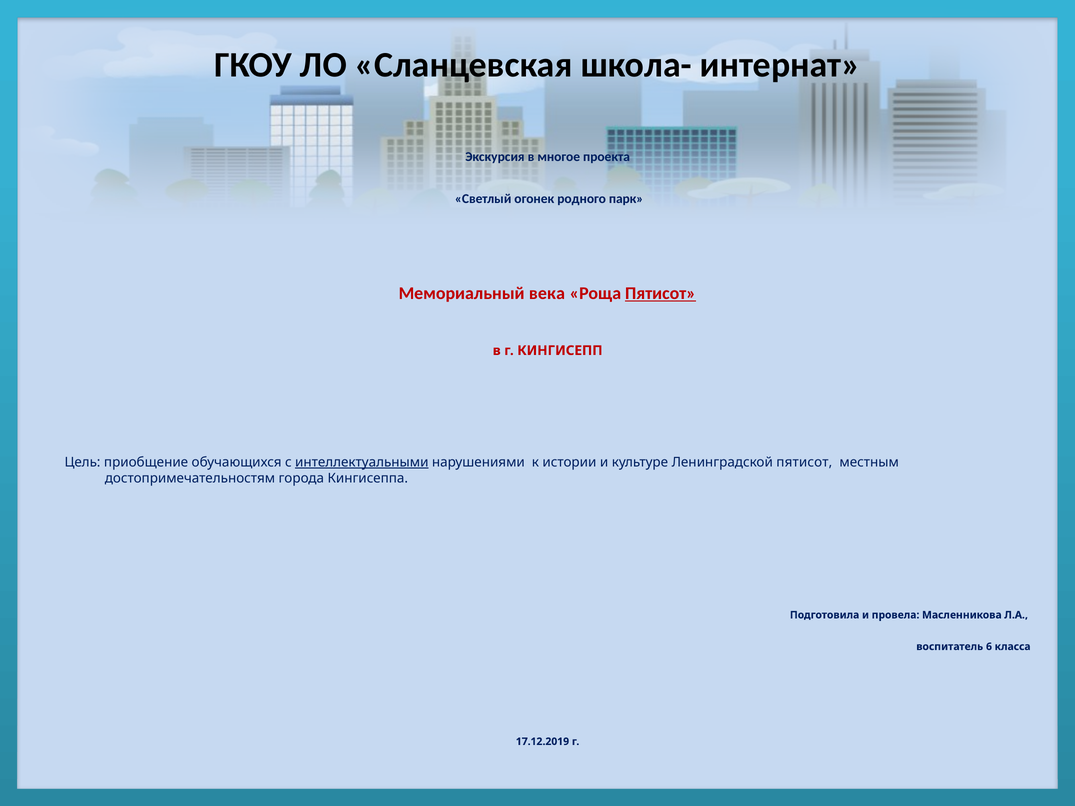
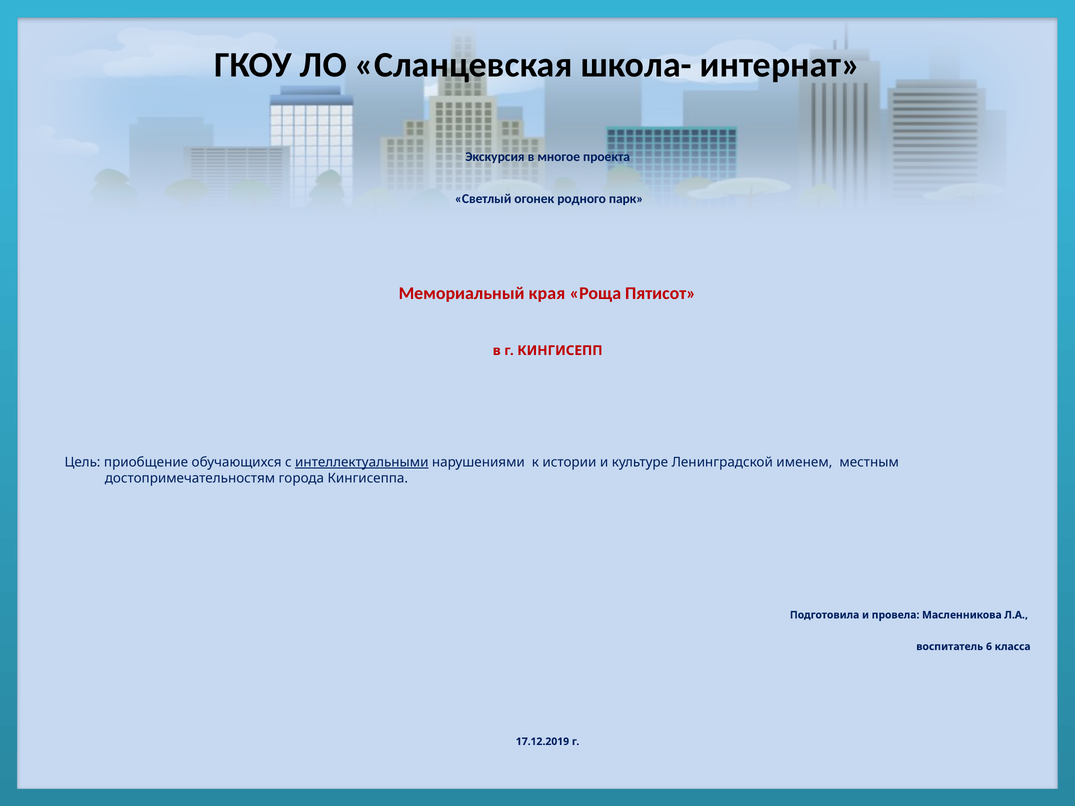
века: века -> края (547, 293)
Пятисот underline: present -> none (660, 293)
Ленинградской пятисот: пятисот -> именем (804, 462)
